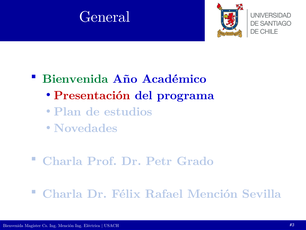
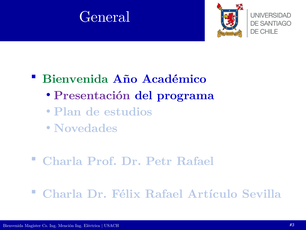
Presentación colour: red -> purple (92, 95)
Petr Grado: Grado -> Rafael (195, 161)
Rafael Mención: Mención -> Artículo (212, 194)
